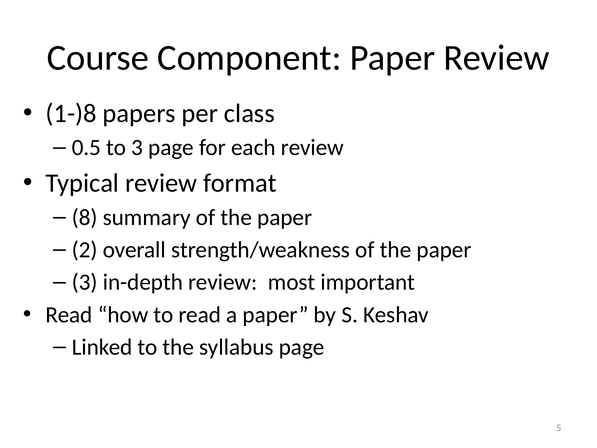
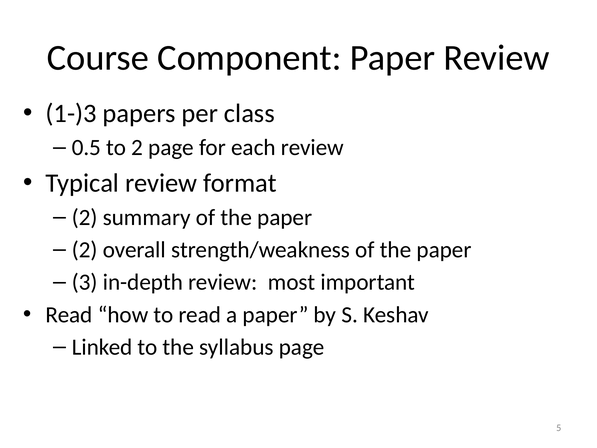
1-)8: 1-)8 -> 1-)3 (71, 113)
to 3: 3 -> 2 (137, 148)
8: 8 -> 2 (85, 217)
